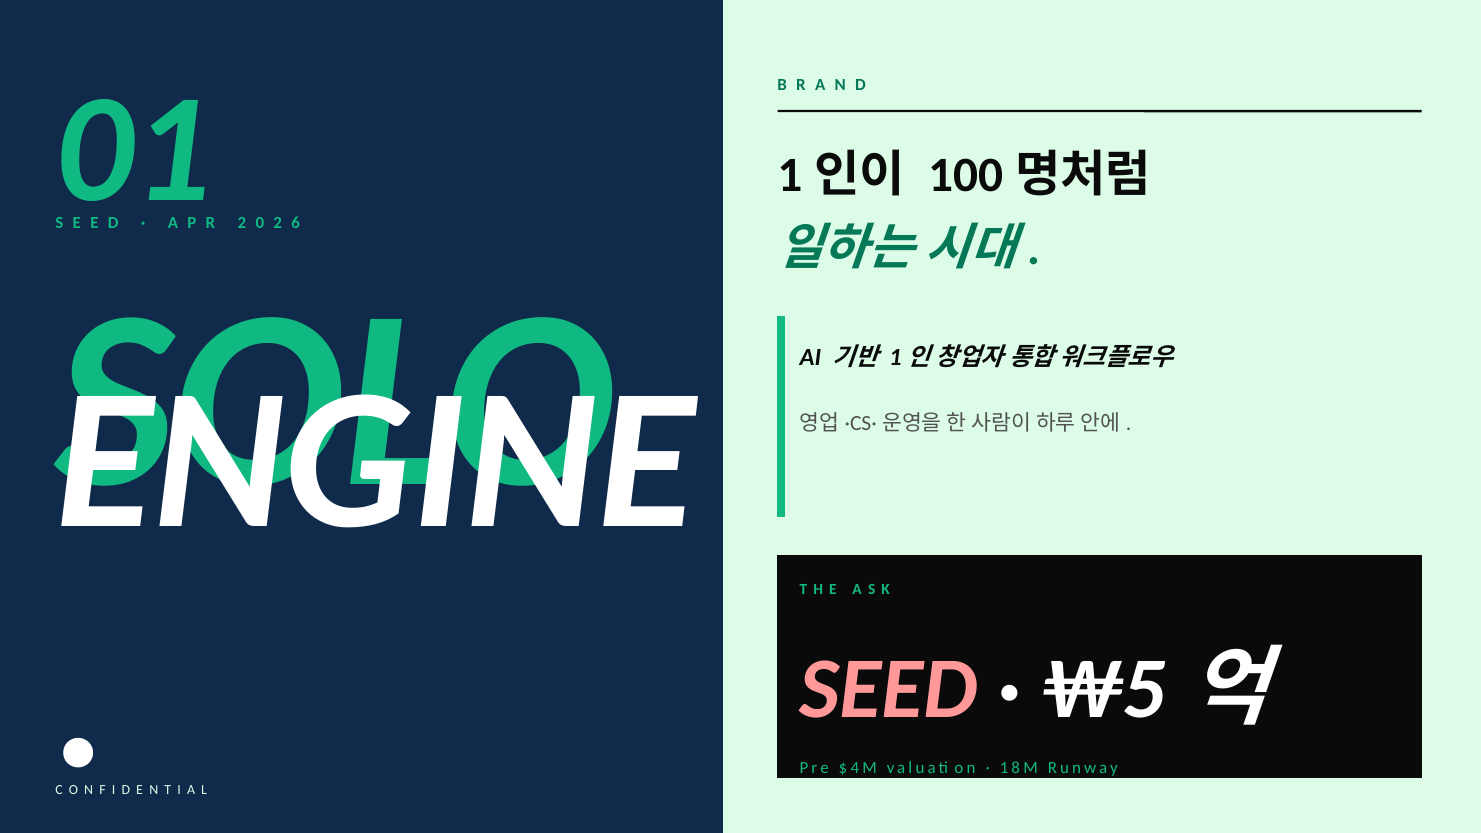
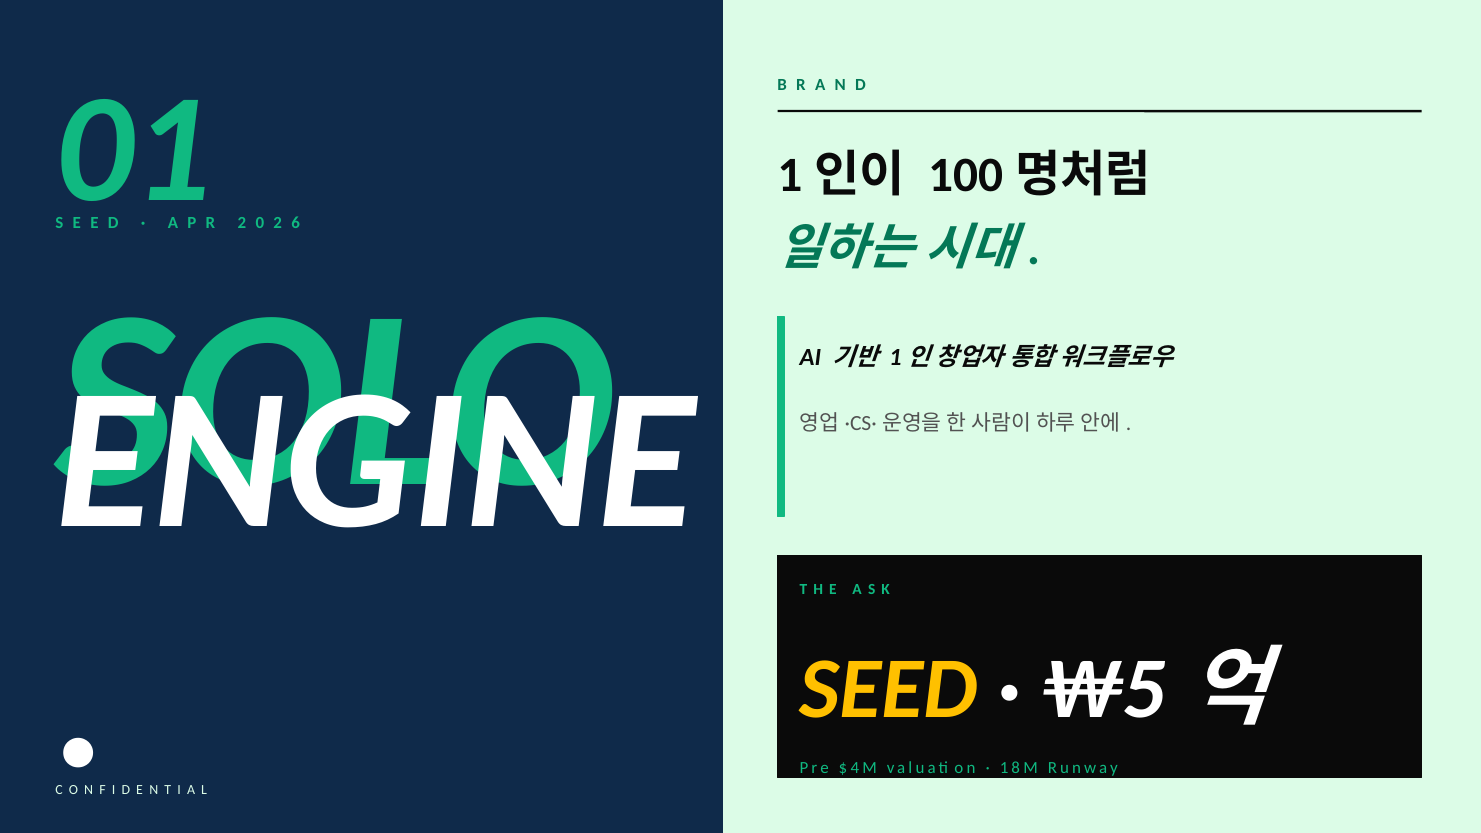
SEED colour: pink -> yellow (889, 689)
